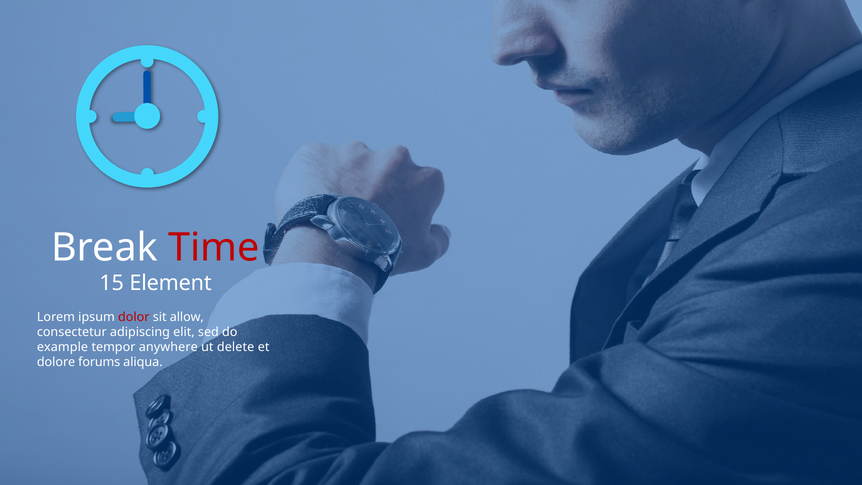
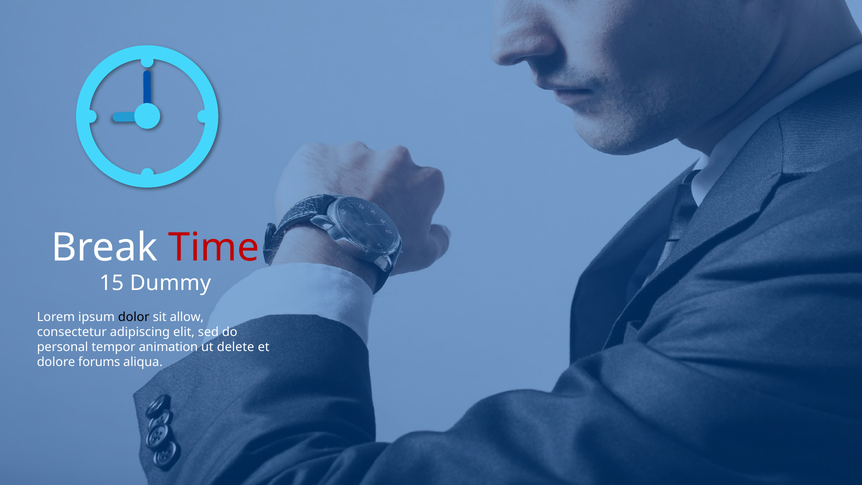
Element: Element -> Dummy (170, 283)
dolor colour: red -> black (134, 317)
example: example -> personal (63, 347)
anywhere: anywhere -> animation (168, 347)
